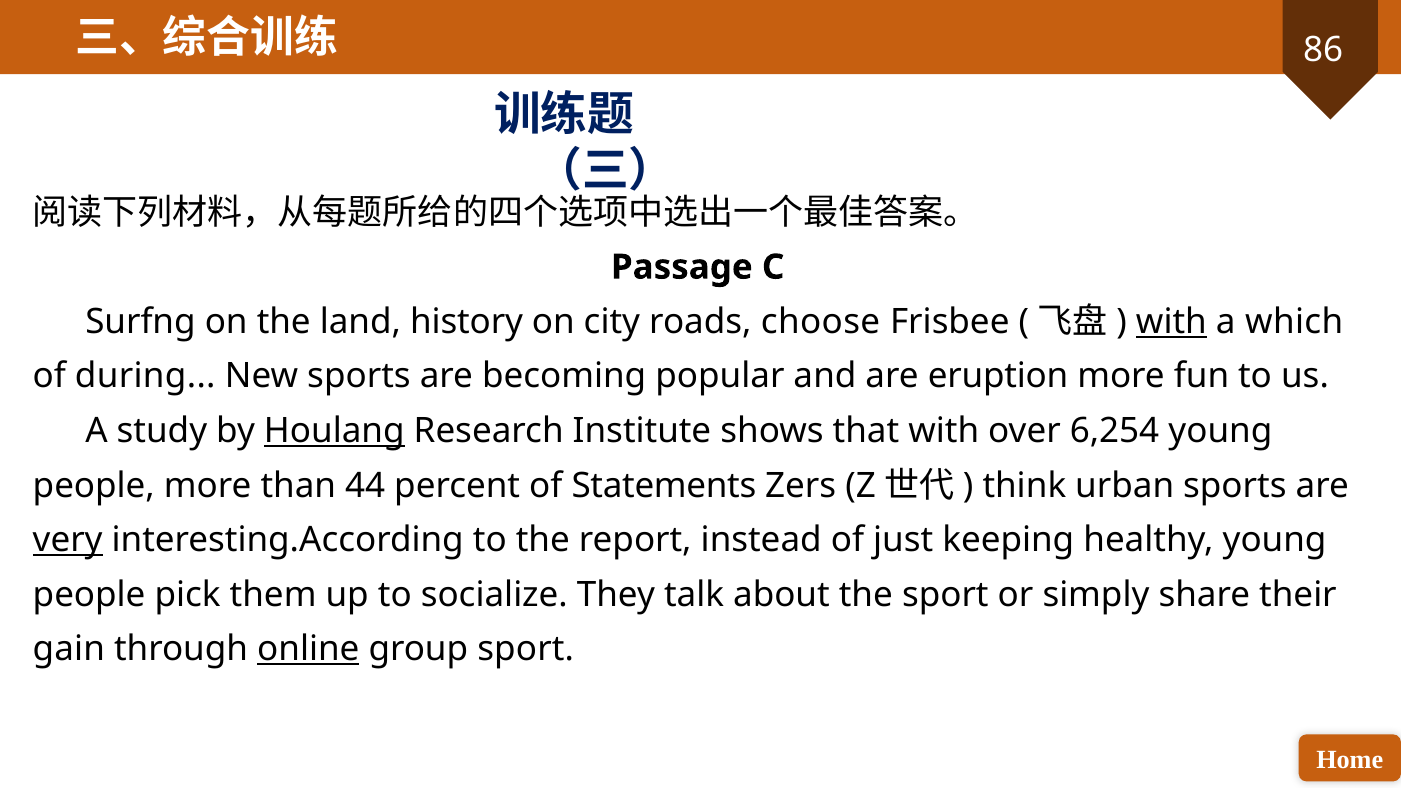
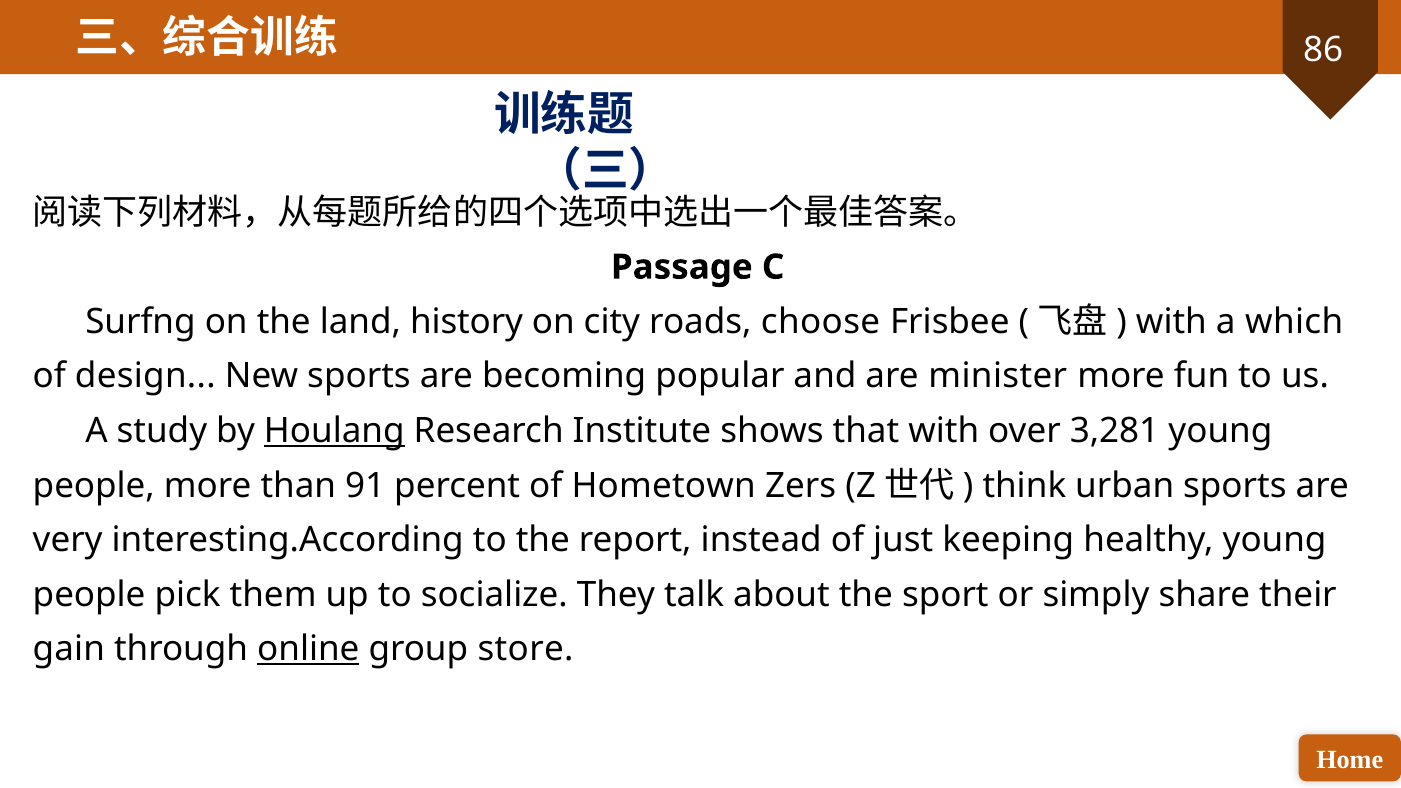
with underline: present -> none (1171, 322)
during: during -> design (145, 376)
eruption: eruption -> minister (998, 376)
6,254: 6,254 -> 3,281 (1115, 431)
44: 44 -> 91 (365, 486)
Statements: Statements -> Hometown (664, 486)
very underline: present -> none (68, 540)
group sport: sport -> store (526, 649)
